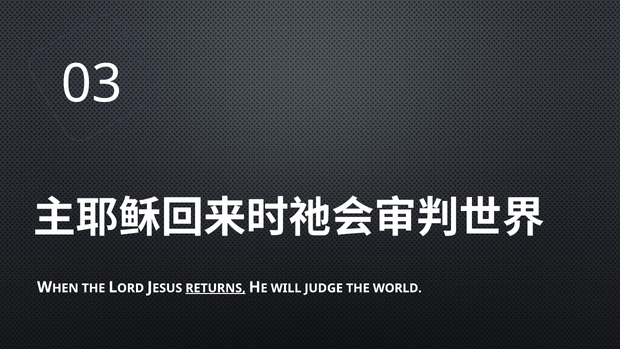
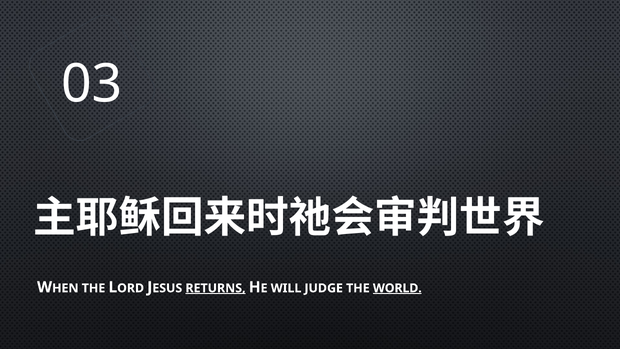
WORLD underline: none -> present (397, 288)
